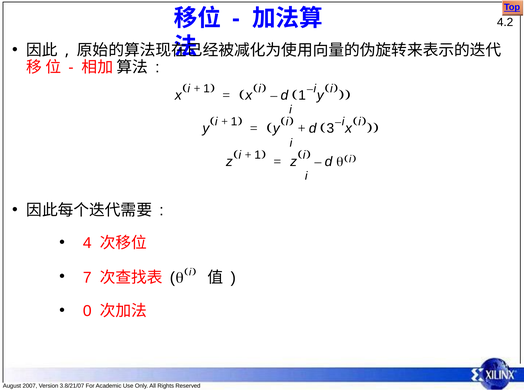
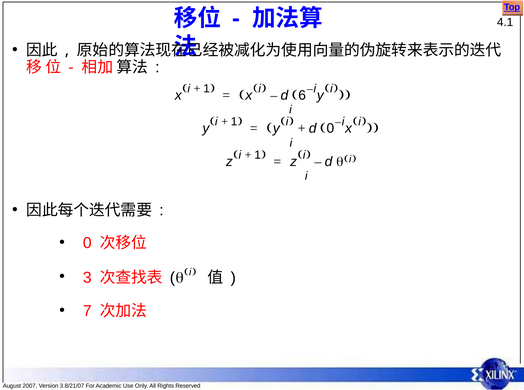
4.2: 4.2 -> 4.1 (505, 22)
1: 1 -> 6 (302, 95)
3: 3 -> 0 (330, 128)
4: 4 -> 0 (87, 243)
7: 7 -> 3 (87, 278)
0: 0 -> 7 (87, 311)
